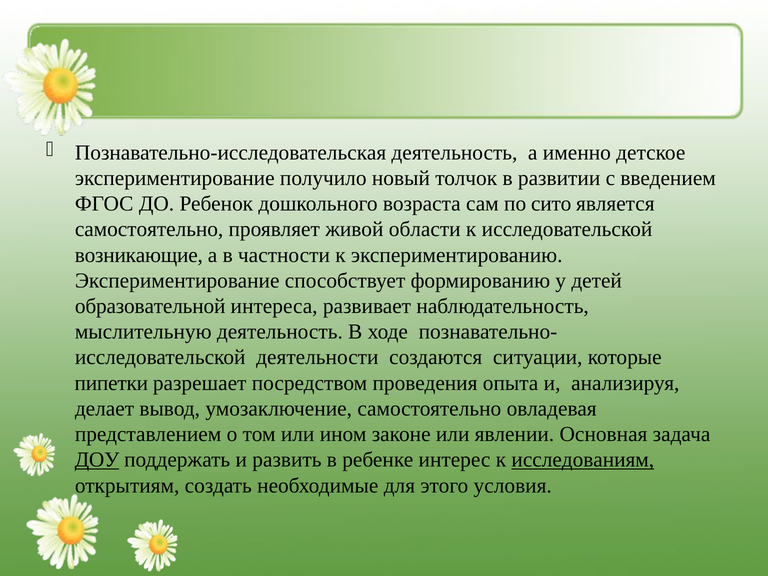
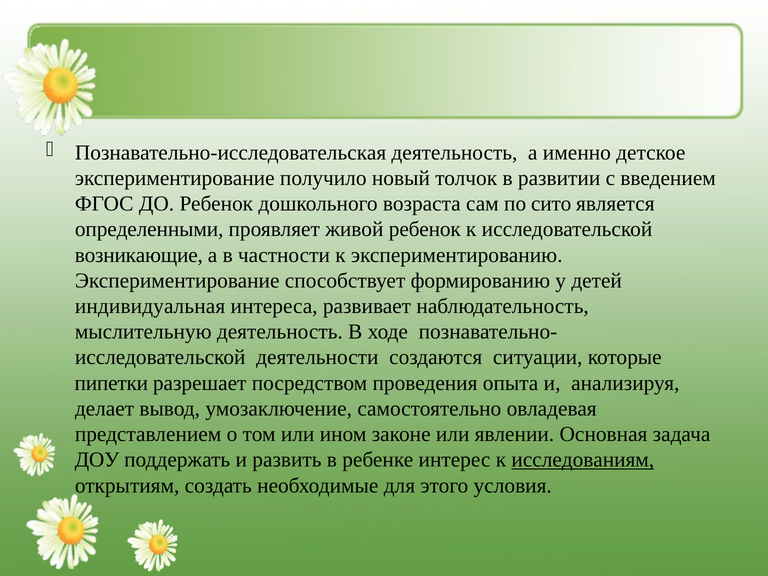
самостоятельно: самостоятельно -> определенными (149, 229)
живой области: области -> ребенок (425, 229)
образовательной: образовательной -> индивидуальная (150, 306)
ДОУ underline: present -> none (97, 460)
